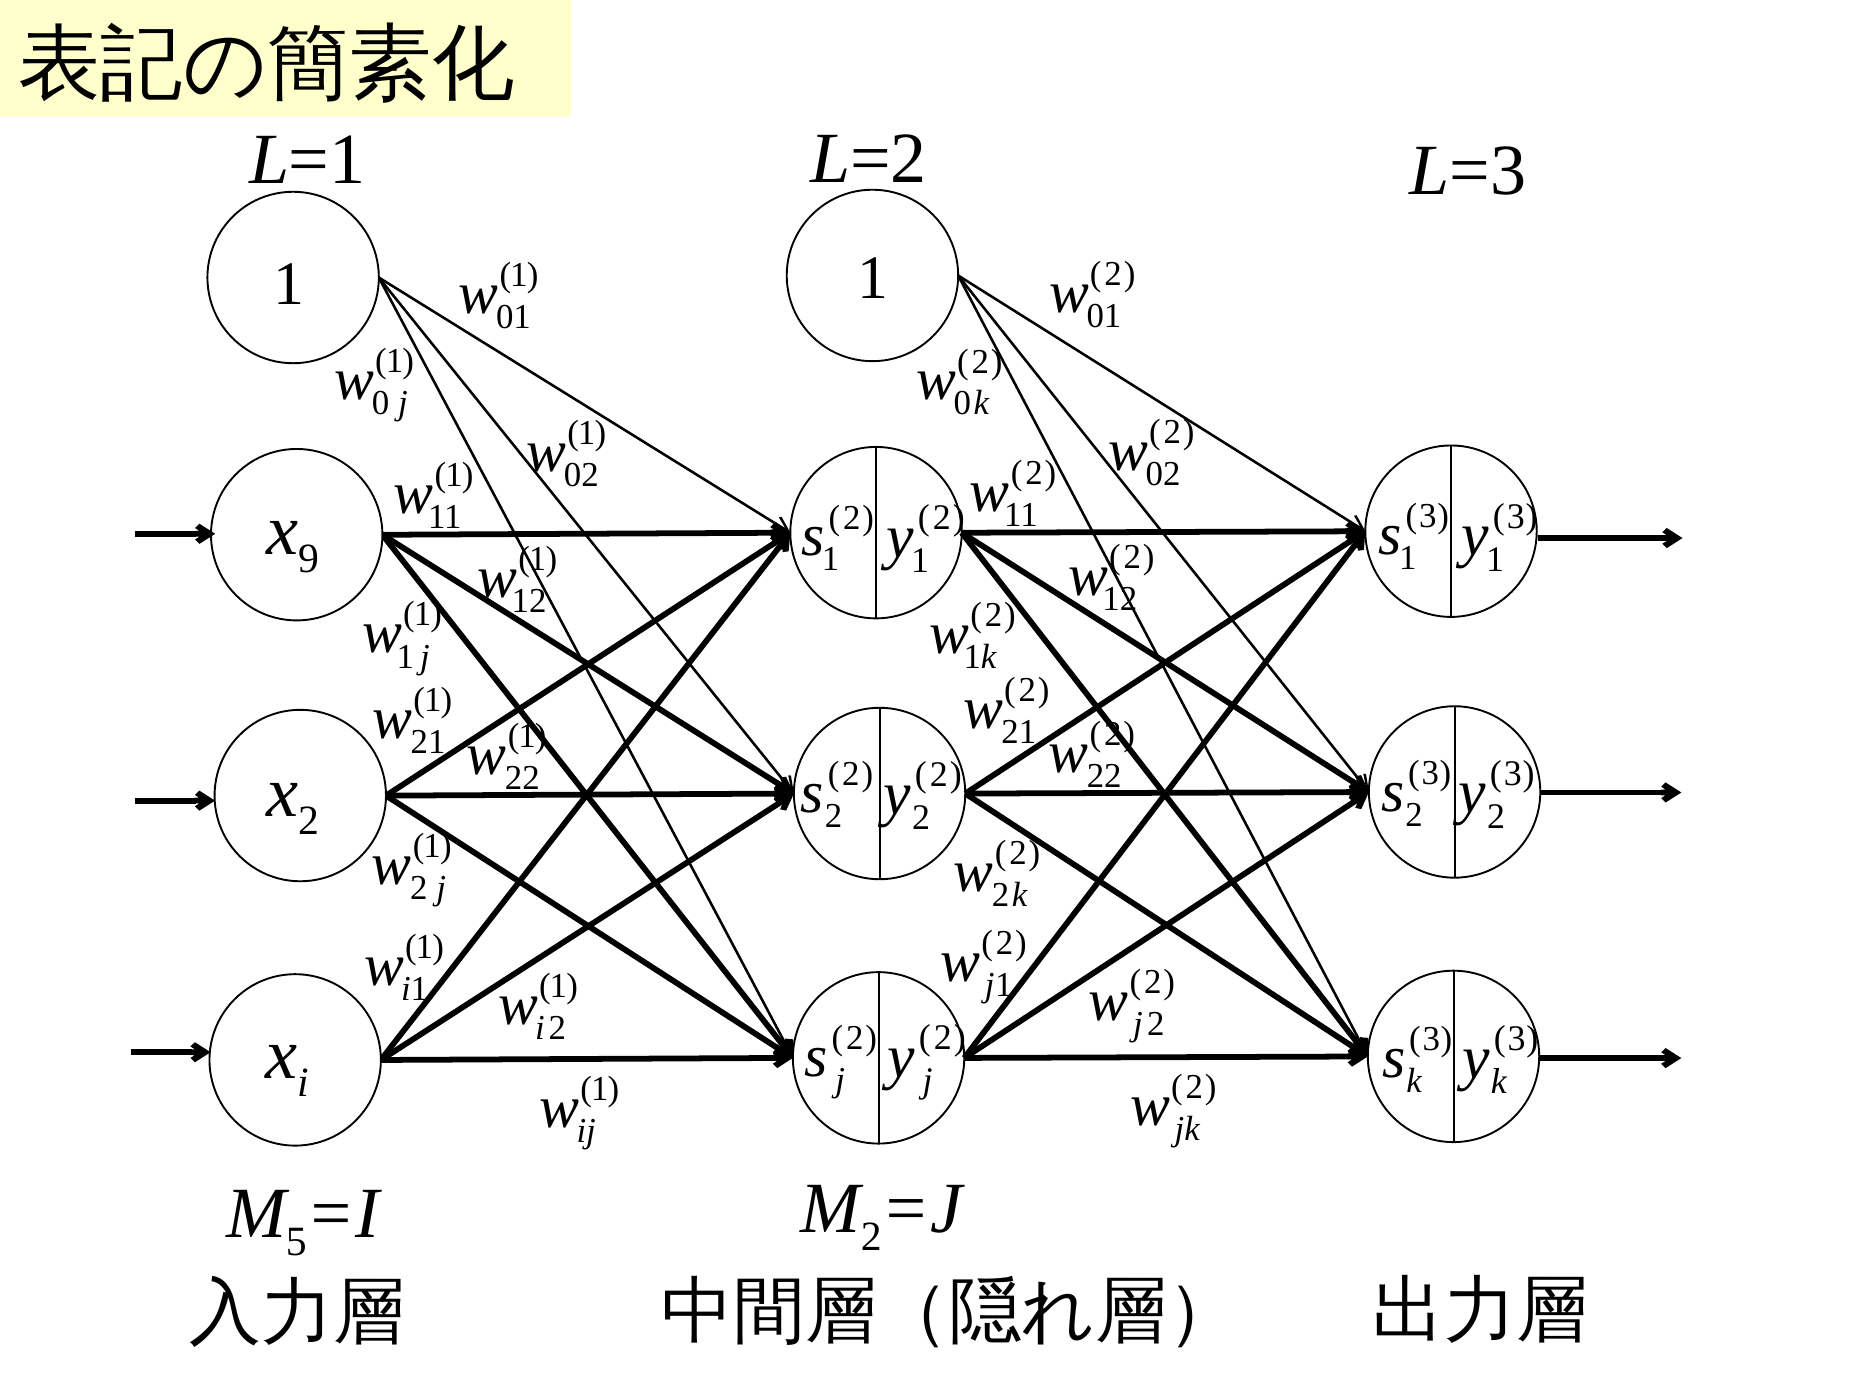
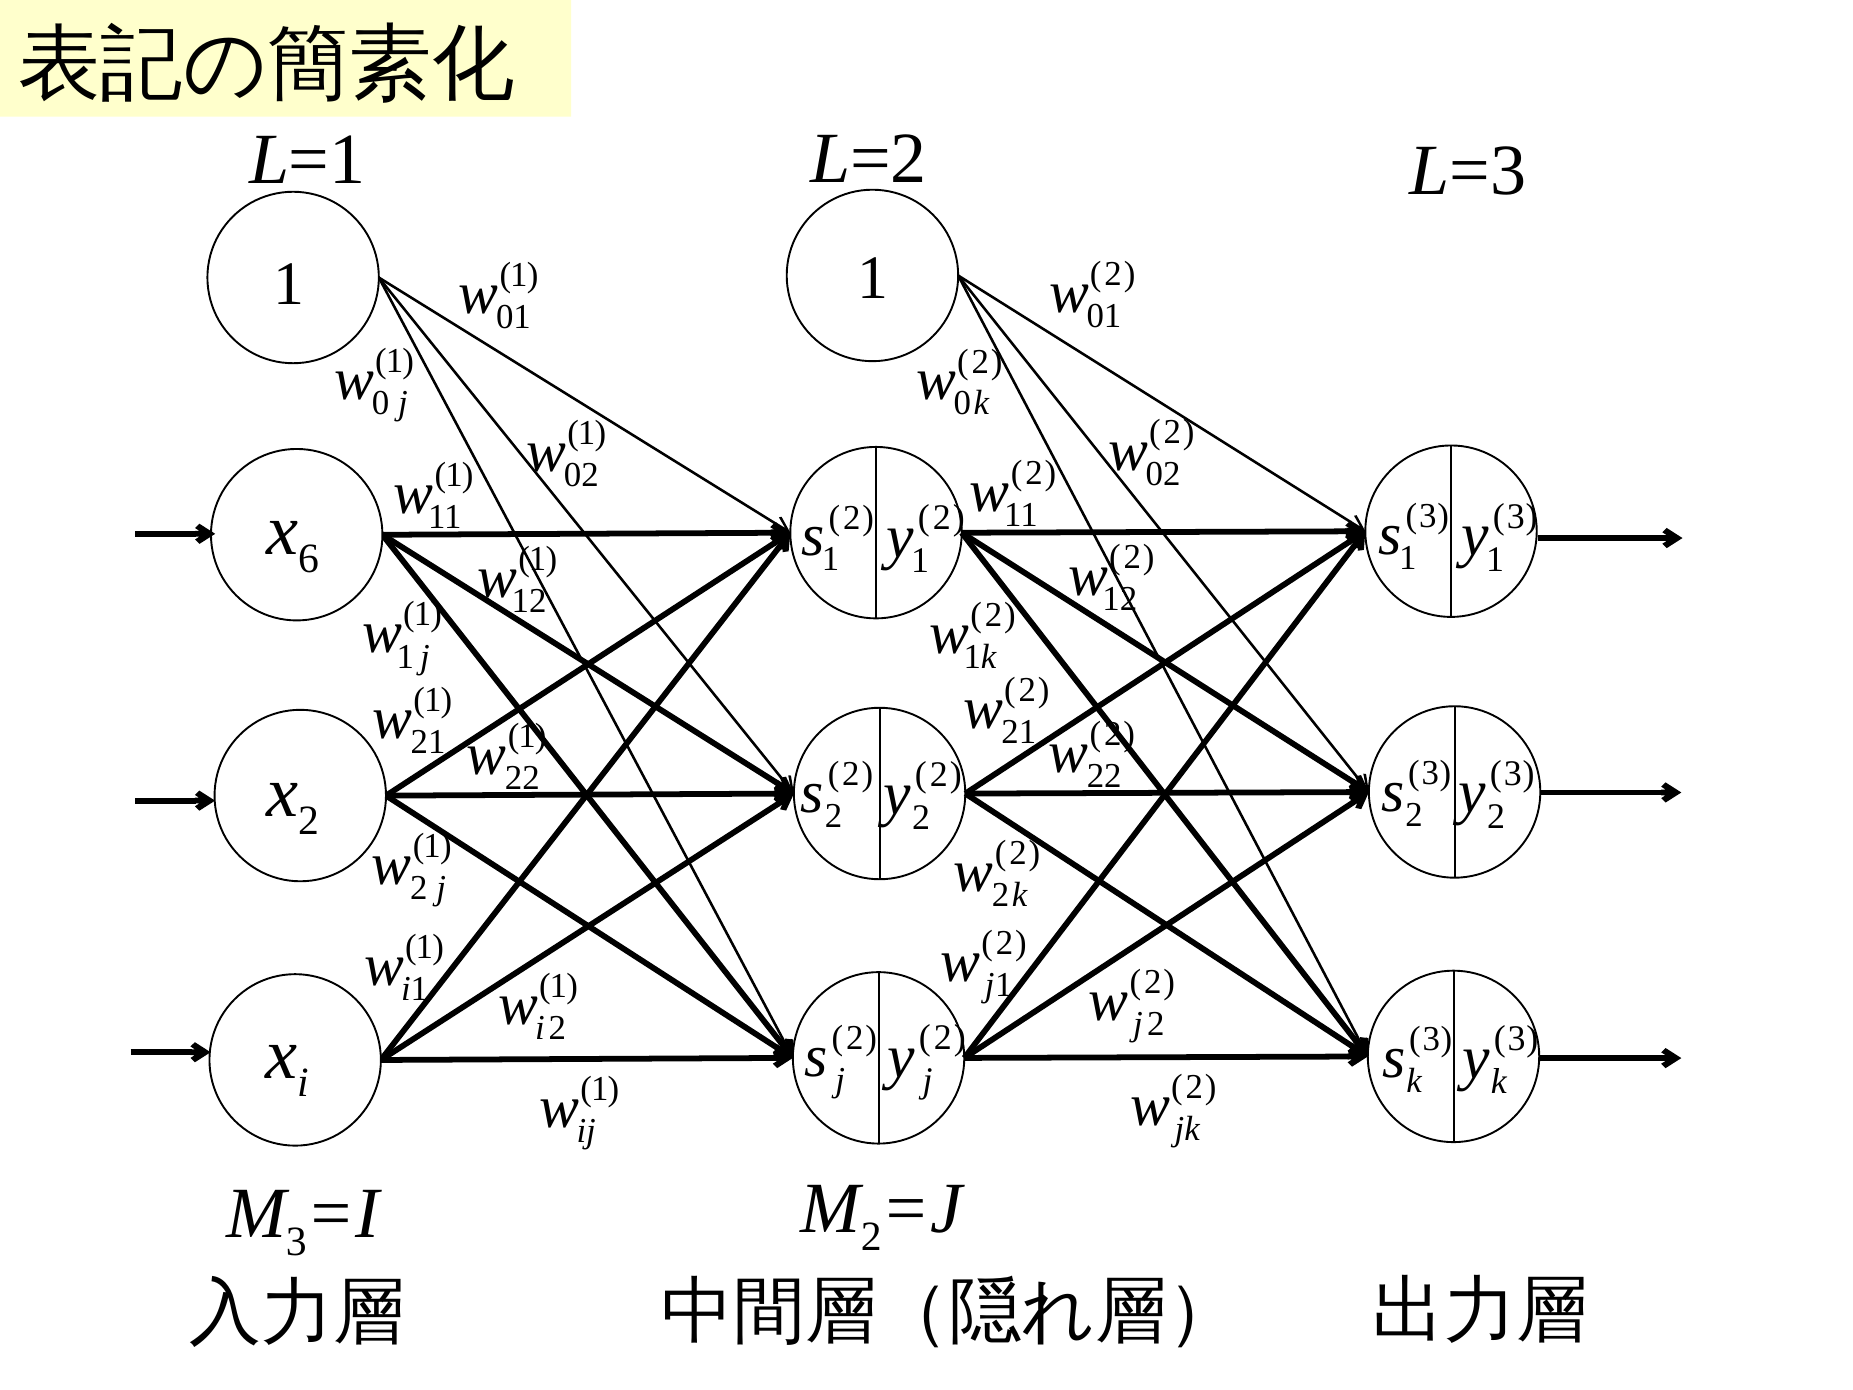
9: 9 -> 6 (308, 559)
5: 5 -> 3 (296, 1241)
